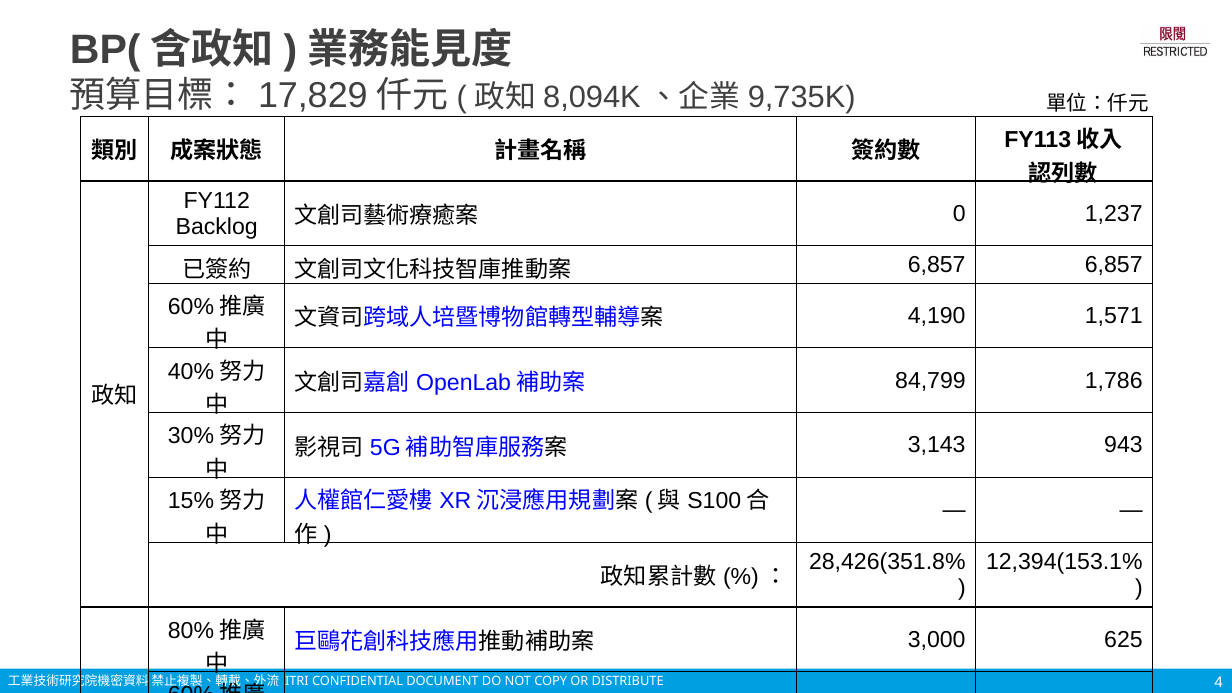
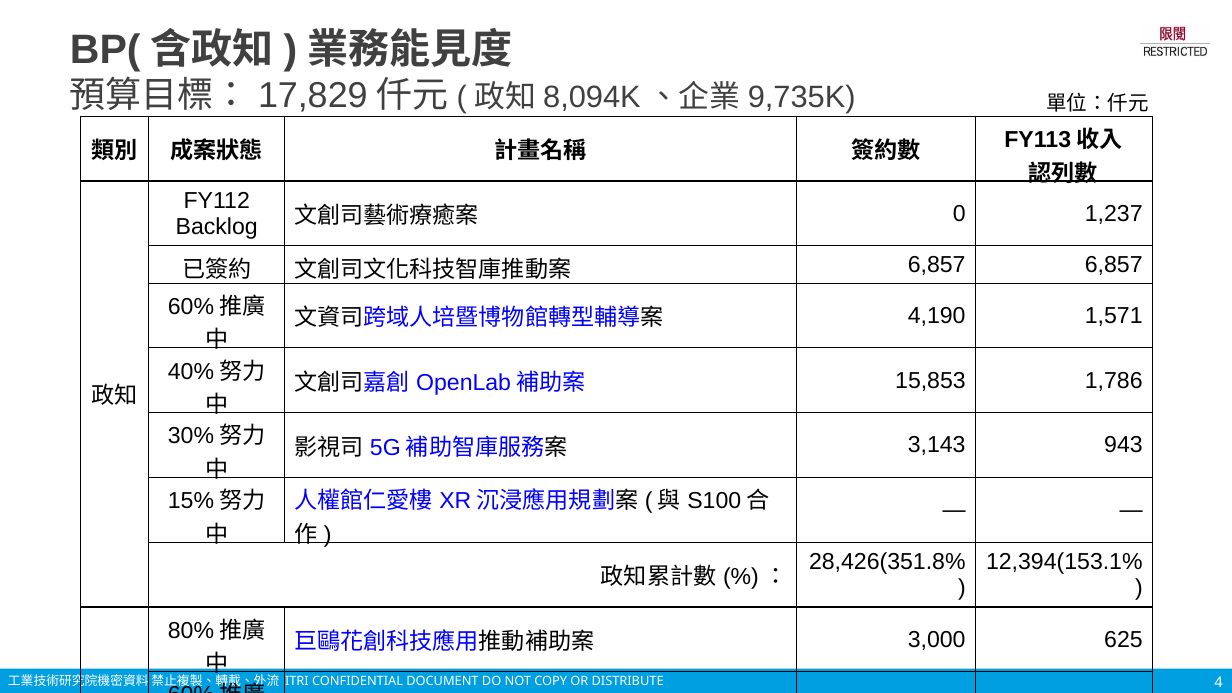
84,799: 84,799 -> 15,853 (930, 381)
